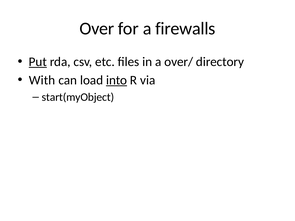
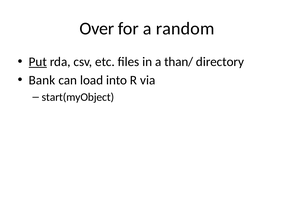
firewalls: firewalls -> random (185, 29)
over/: over/ -> than/ (179, 62)
With: With -> Bank (42, 80)
into underline: present -> none (117, 80)
